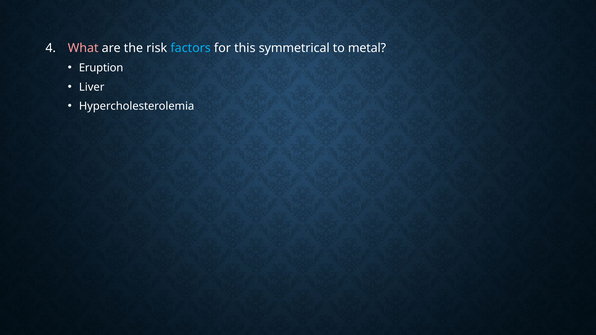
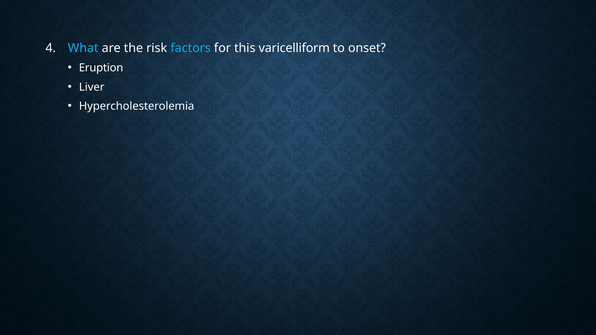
What colour: pink -> light blue (83, 48)
symmetrical: symmetrical -> varicelliform (294, 48)
metal: metal -> onset (367, 48)
